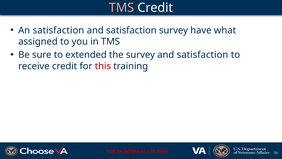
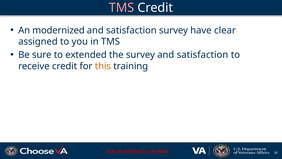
An satisfaction: satisfaction -> modernized (59, 30)
what: what -> clear (225, 30)
this colour: red -> orange (103, 66)
